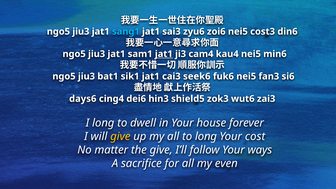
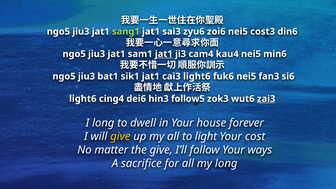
sang1 colour: light blue -> light green (126, 32)
cai3 seek6: seek6 -> light6 (197, 76)
days6: days6 -> light6 (83, 99)
shield5: shield5 -> follow5 (188, 99)
zai3 underline: none -> present (266, 99)
to long: long -> light (206, 136)
my even: even -> long (226, 163)
